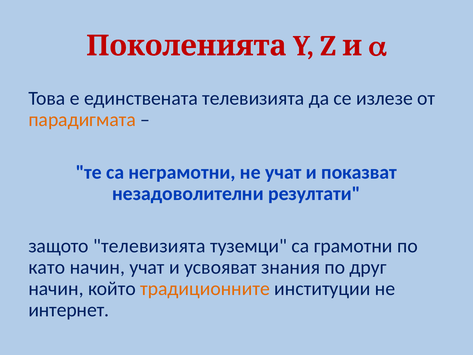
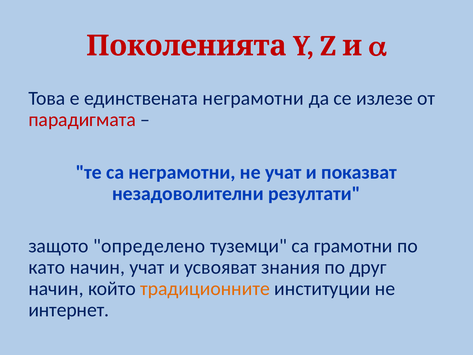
единствената телевизията: телевизията -> неграмотни (253, 98)
парадигмата colour: orange -> red (82, 120)
защото телевизията: телевизията -> определено (149, 246)
